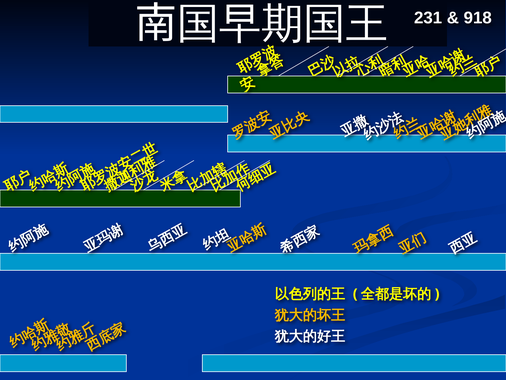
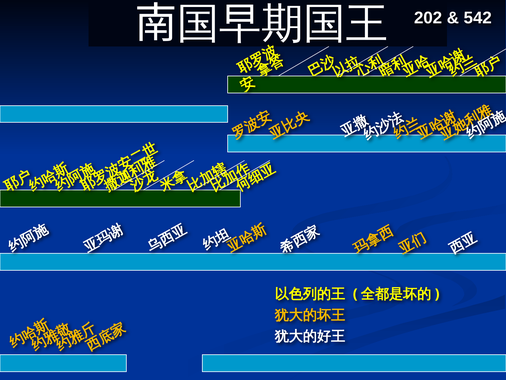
231: 231 -> 202 (428, 18)
918: 918 -> 542 (478, 18)
